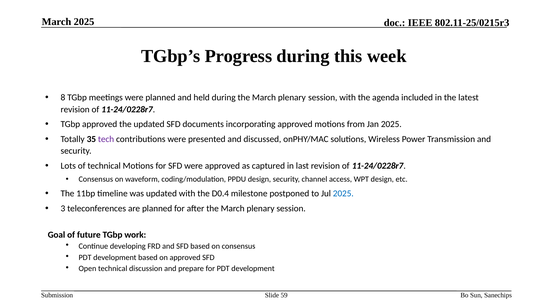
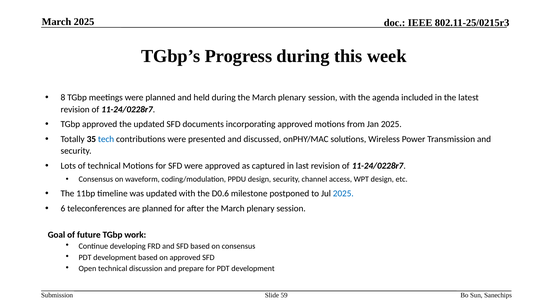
tech colour: purple -> blue (106, 139)
D0.4: D0.4 -> D0.6 (220, 194)
3: 3 -> 6 (63, 209)
